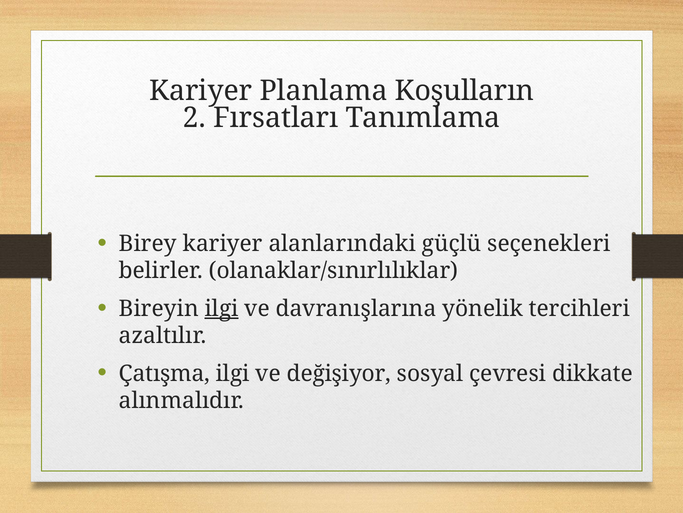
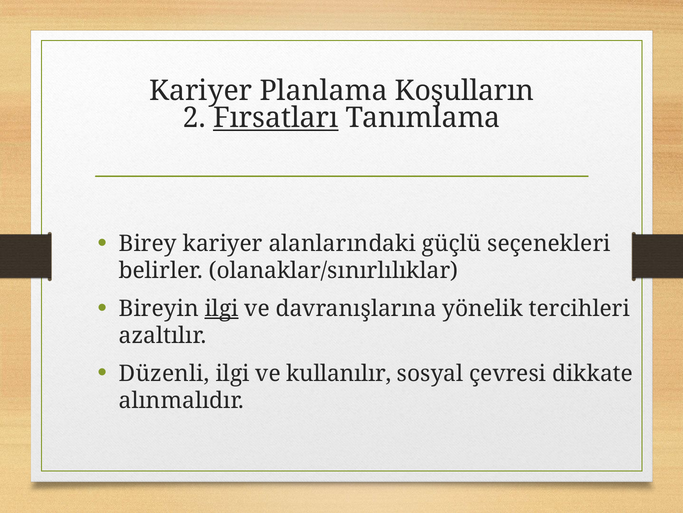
Fırsatları underline: none -> present (276, 118)
Çatışma: Çatışma -> Düzenli (164, 373)
değişiyor: değişiyor -> kullanılır (339, 373)
